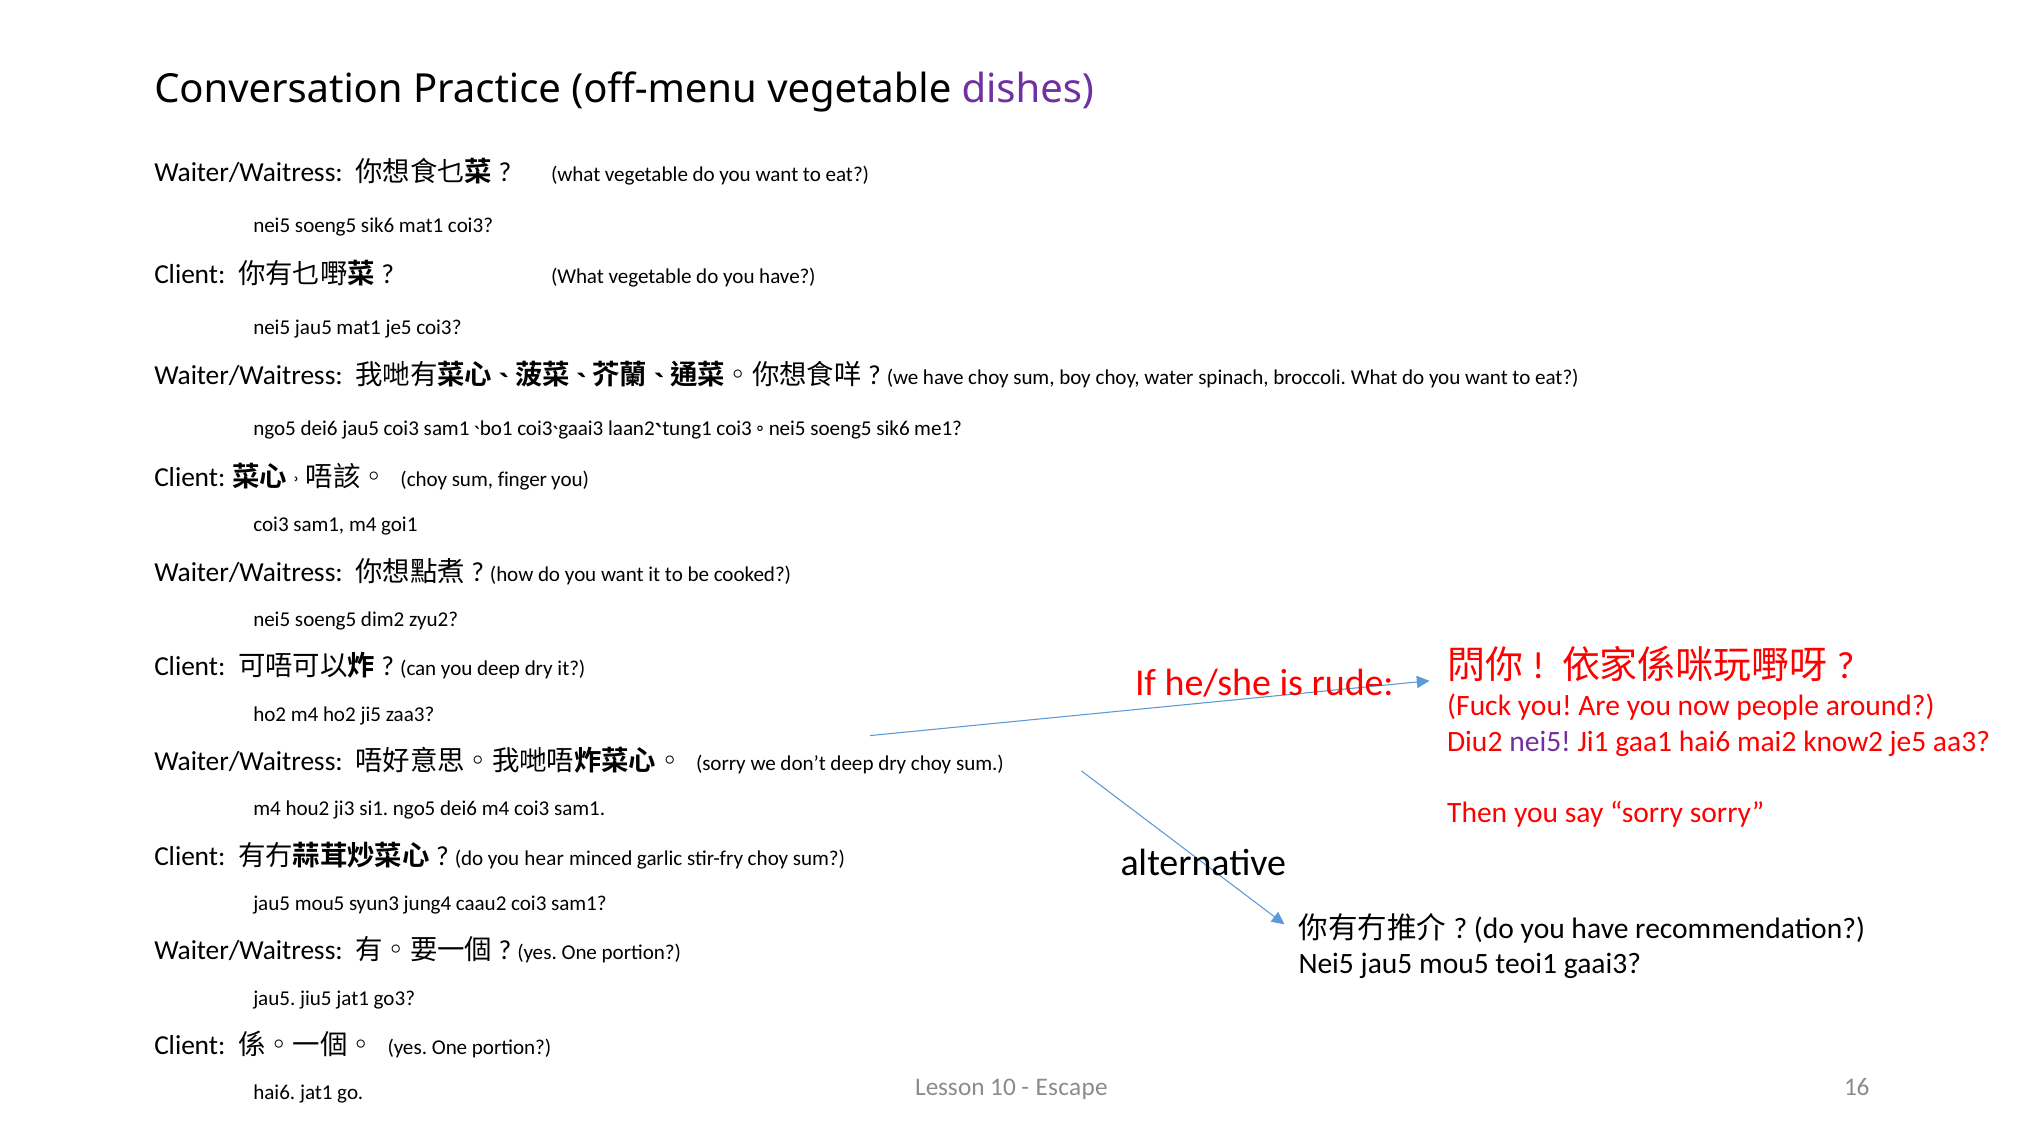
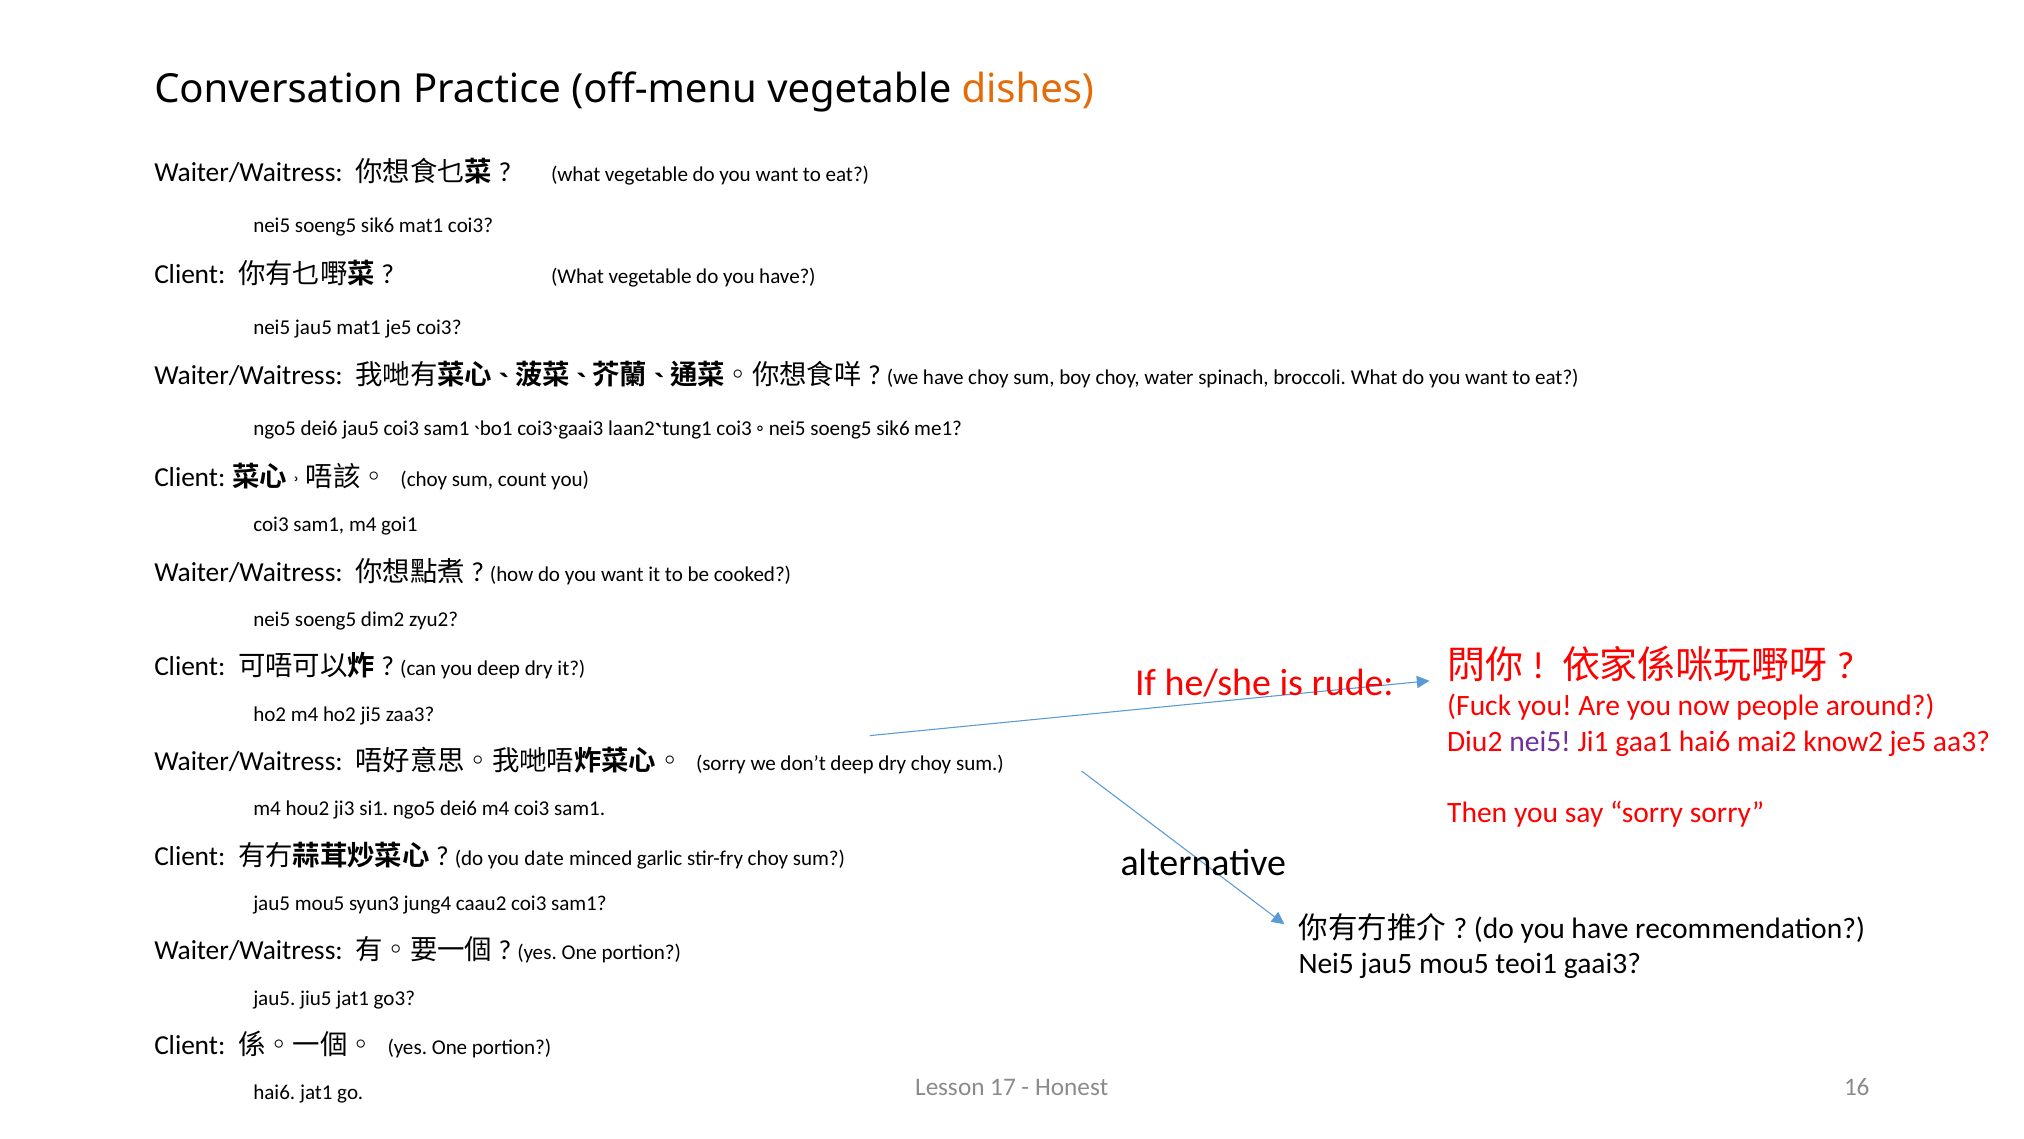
dishes colour: purple -> orange (1028, 90)
finger: finger -> count (522, 479)
hear: hear -> date (544, 858)
10: 10 -> 17 (1003, 1087)
Escape: Escape -> Honest (1072, 1087)
